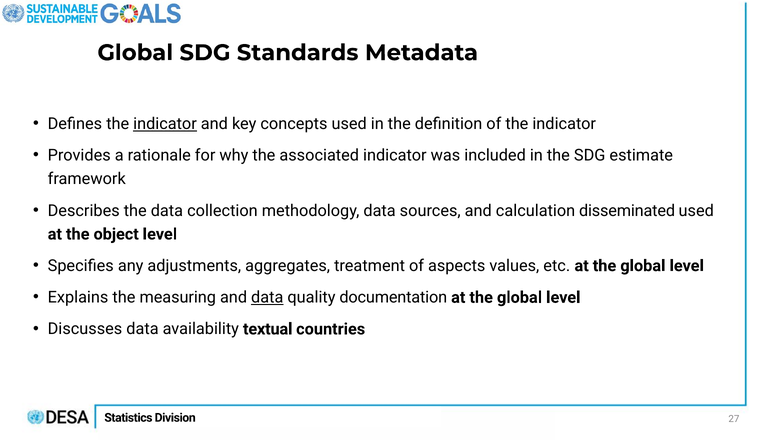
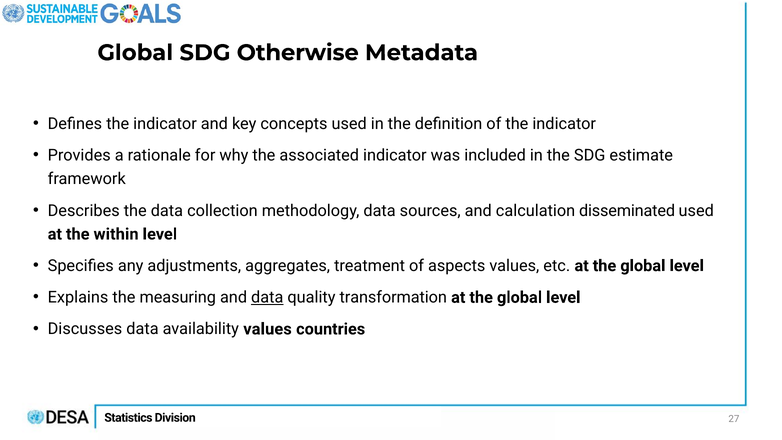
Standards: Standards -> Otherwise (298, 53)
indicator underline: present -> none (165, 124)
object: object -> within (116, 234)
documentation: documentation -> transformation (393, 297)
availability textual: textual -> values (268, 329)
